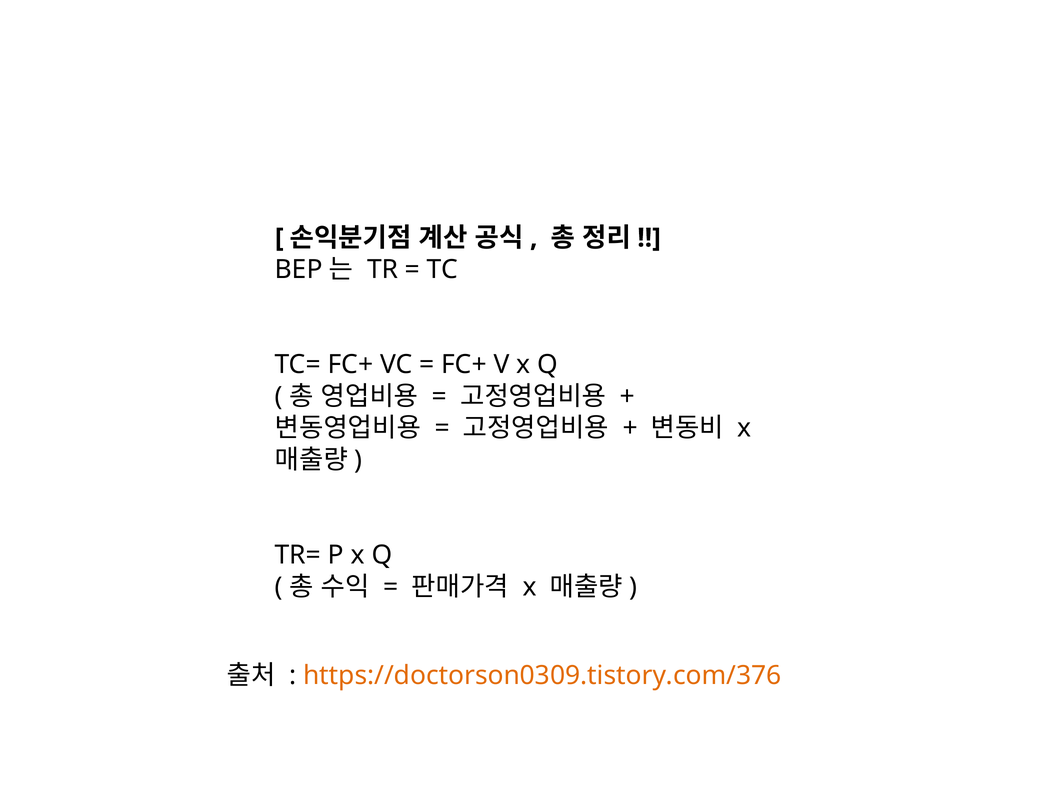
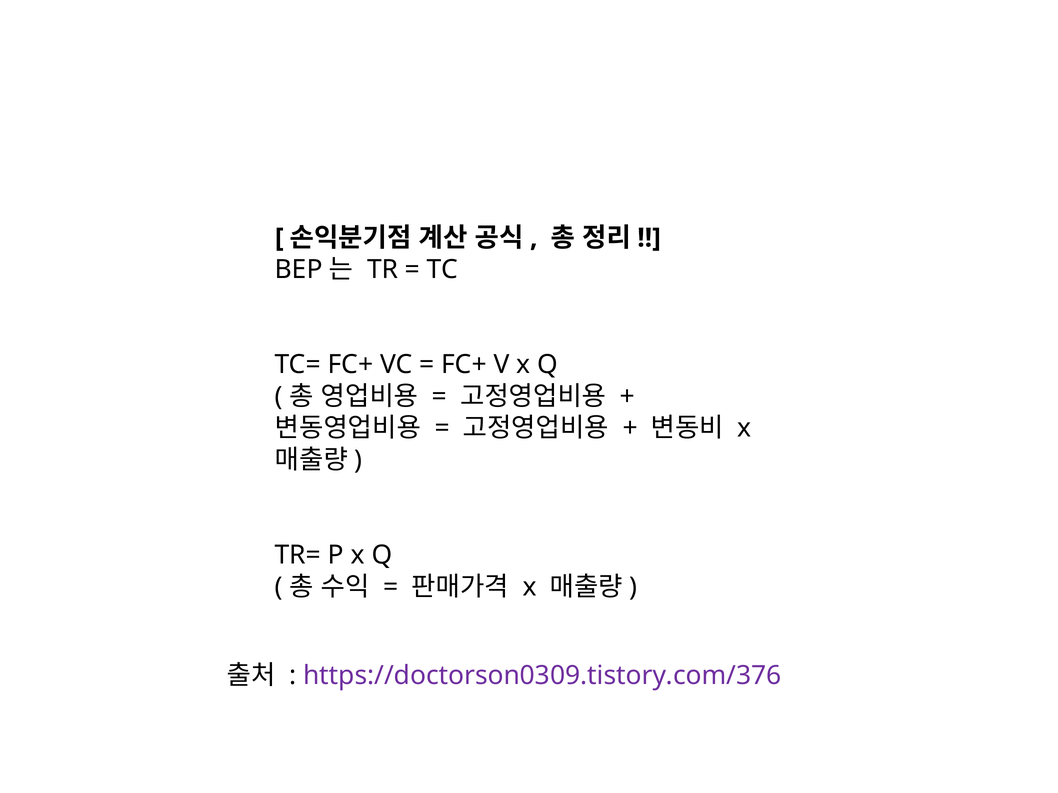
https://doctorson0309.tistory.com/376 colour: orange -> purple (542, 676)
